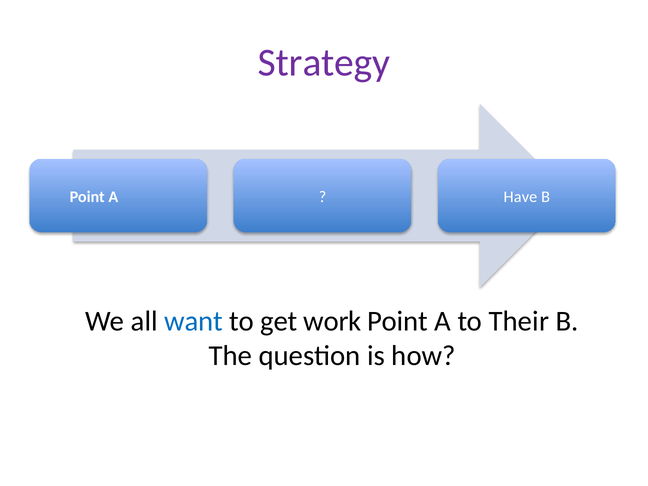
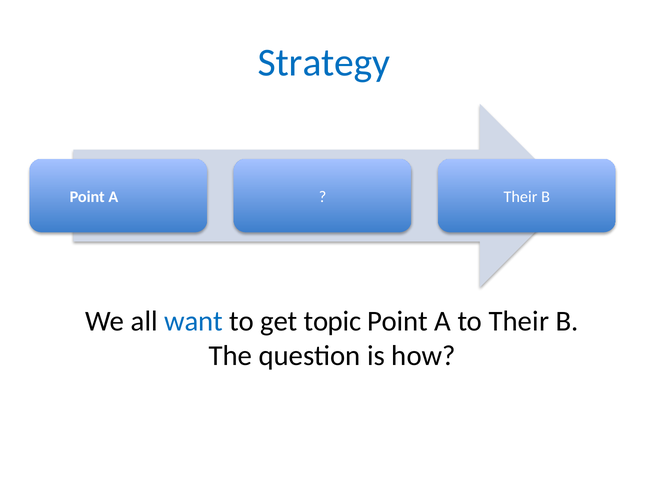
Strategy colour: purple -> blue (324, 63)
Have: Have -> Their (520, 197)
work: work -> topic (332, 321)
